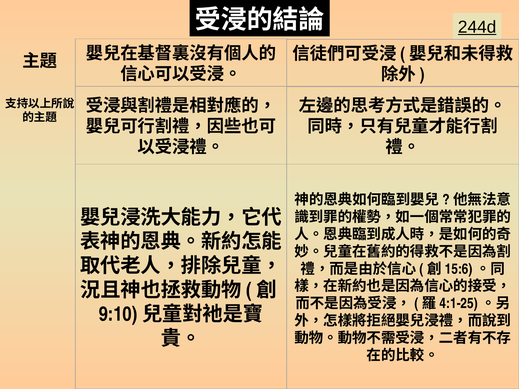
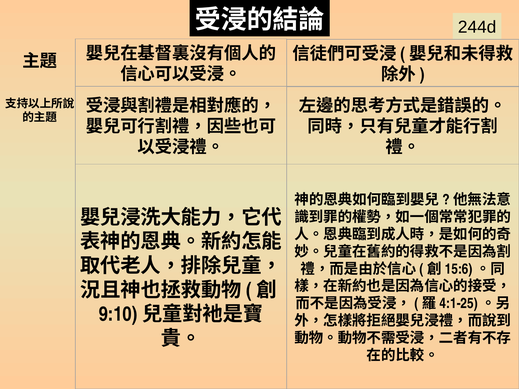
244d underline: present -> none (477, 27)
